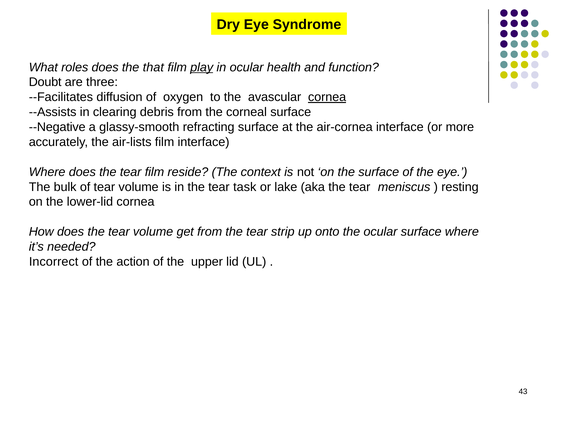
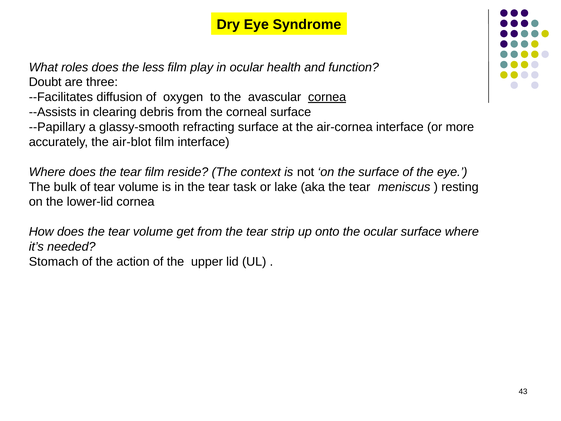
that: that -> less (153, 67)
play underline: present -> none (202, 67)
--Negative: --Negative -> --Papillary (57, 127)
air-lists: air-lists -> air-blot (132, 142)
Incorrect: Incorrect -> Stomach (54, 262)
